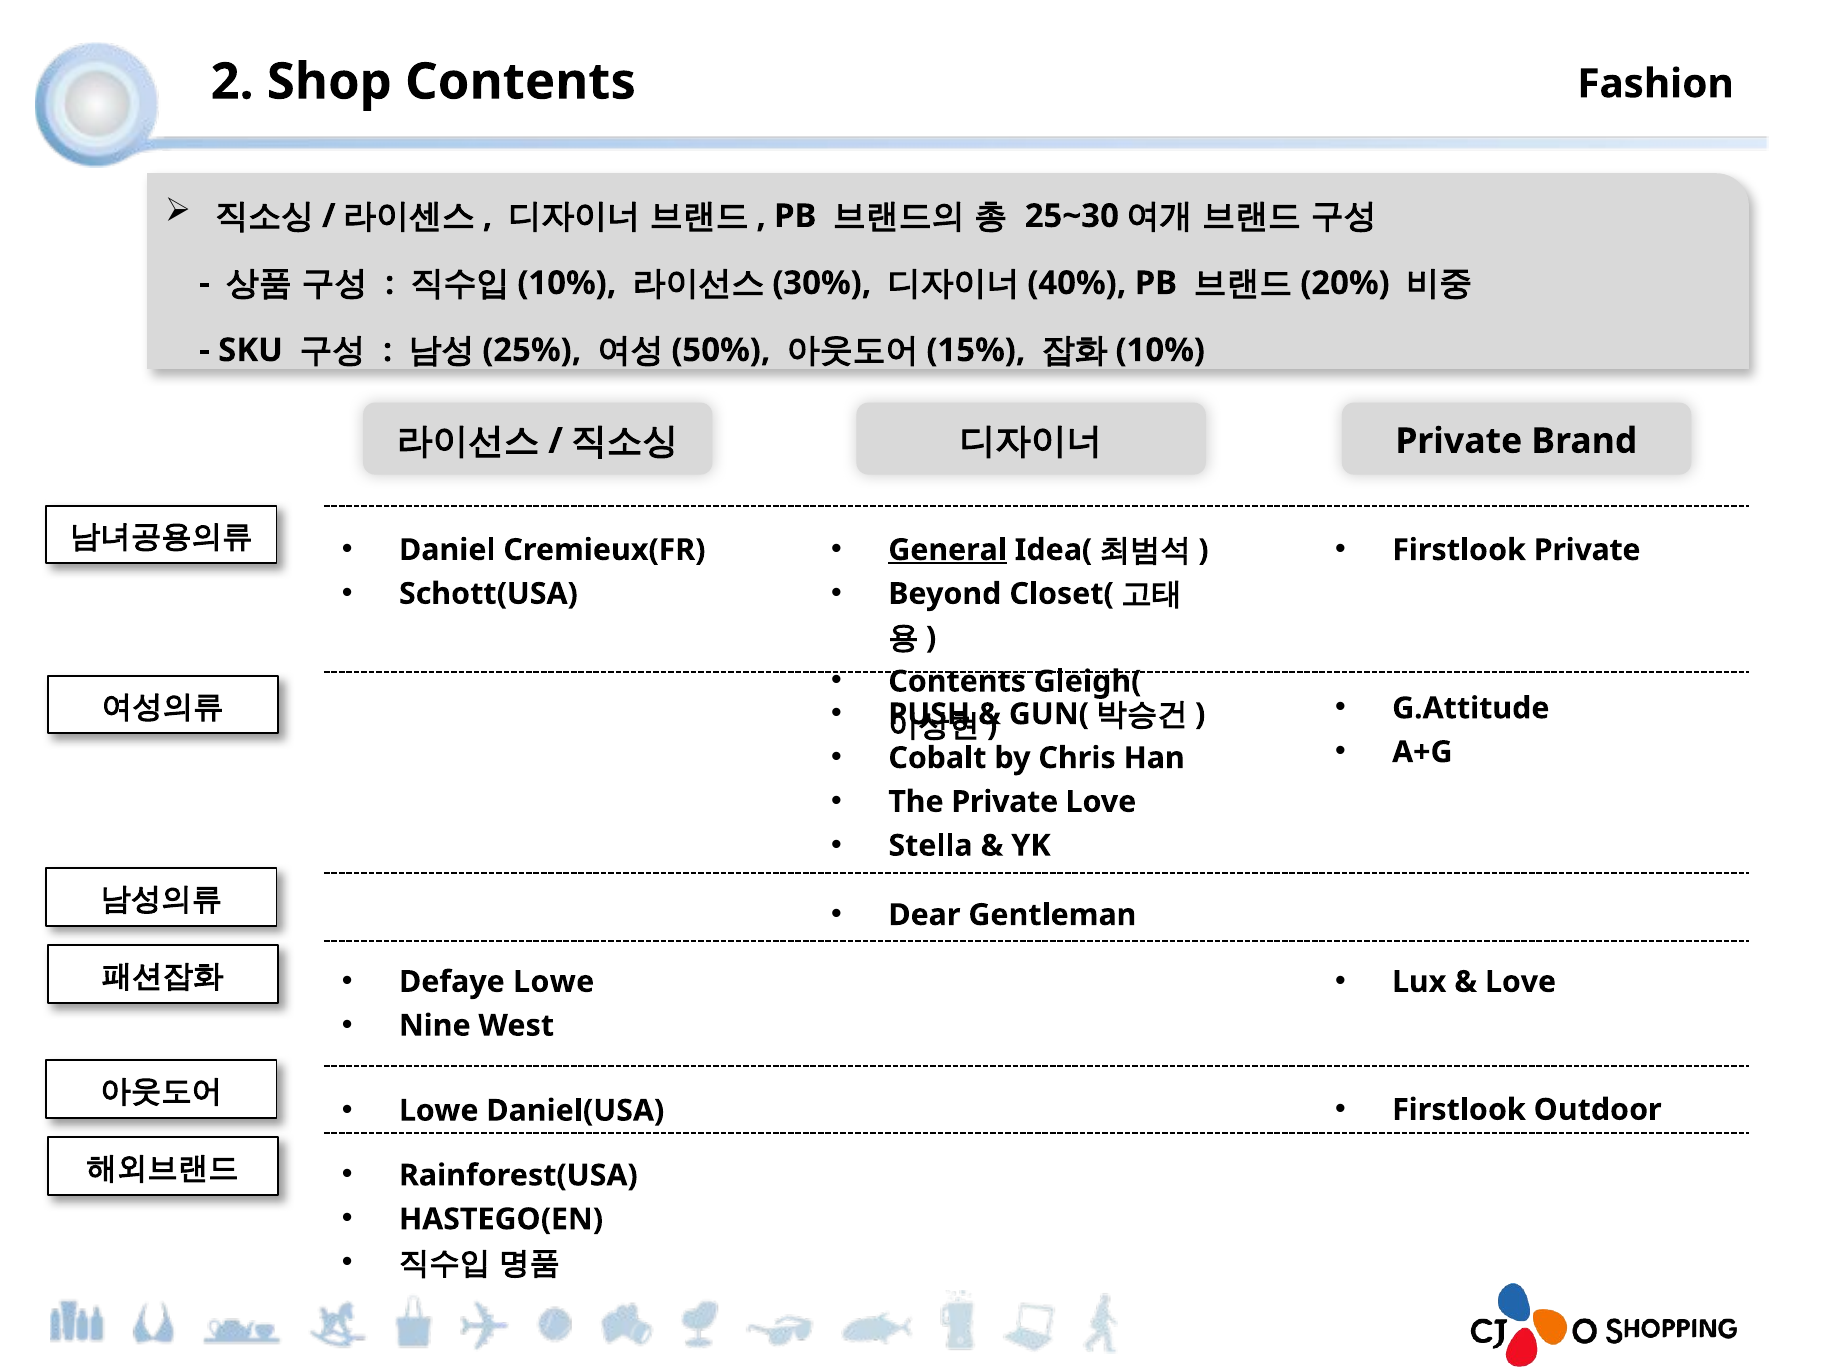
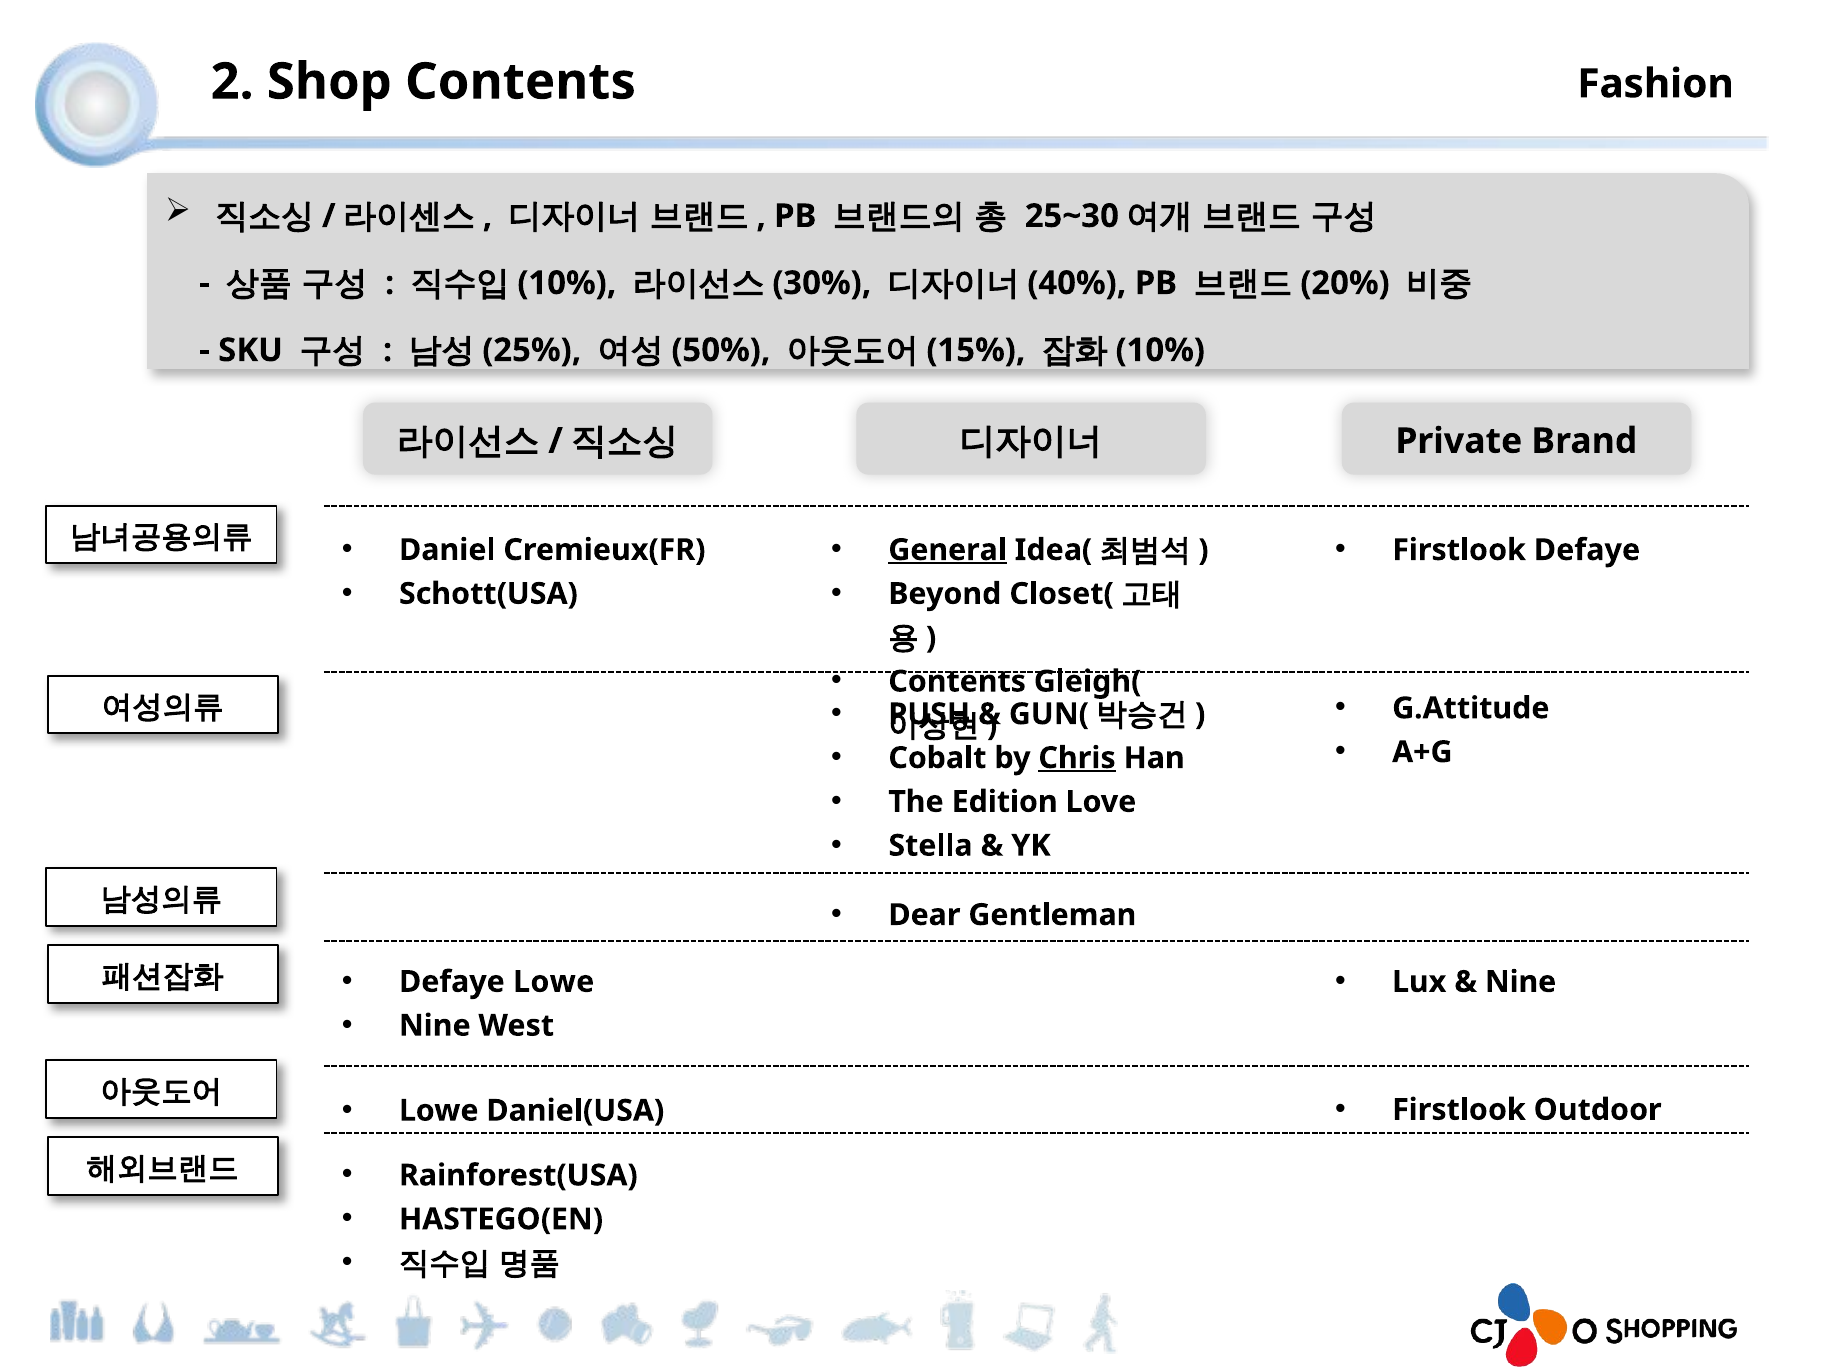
Firstlook Private: Private -> Defaye (1587, 550)
Chris underline: none -> present (1077, 758)
The Private: Private -> Edition (1005, 802)
Love: Love -> Nine (1521, 982)
